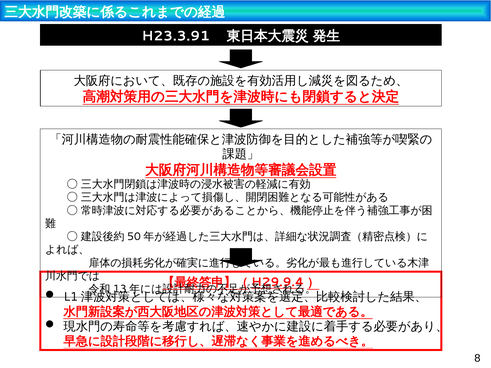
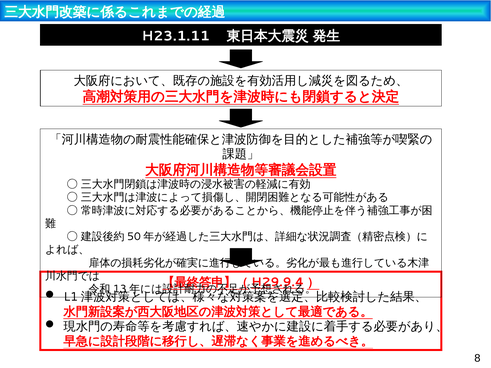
H23.3.91: H23.3.91 -> H23.1.11 (176, 36)
